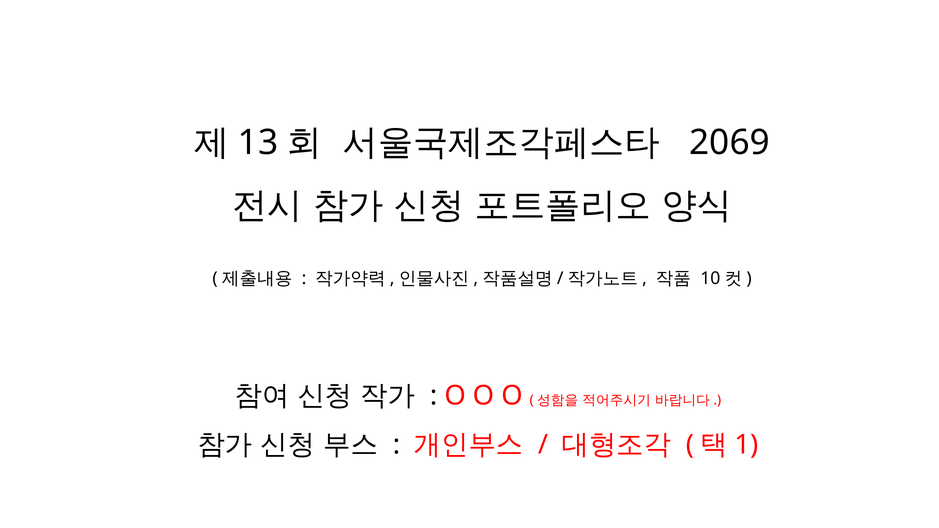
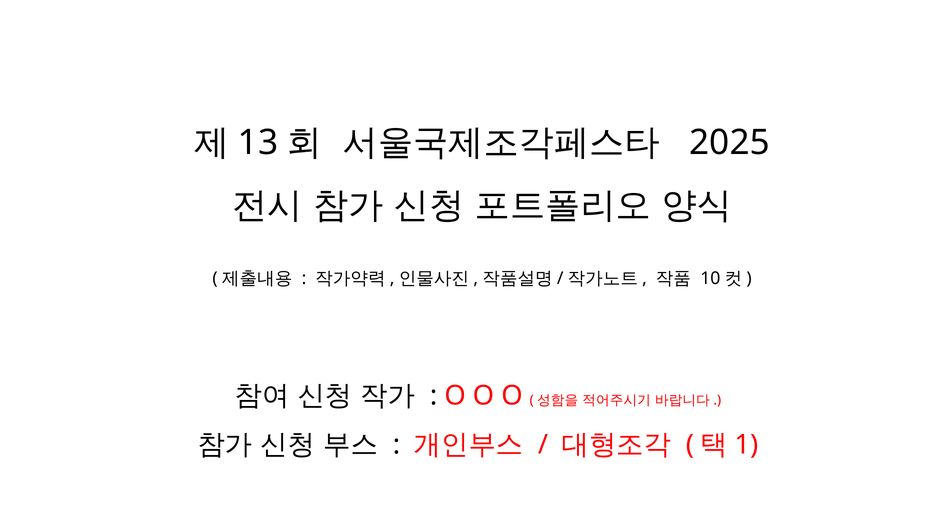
2069: 2069 -> 2025 (730, 143)
